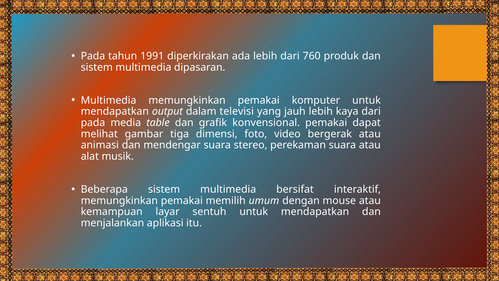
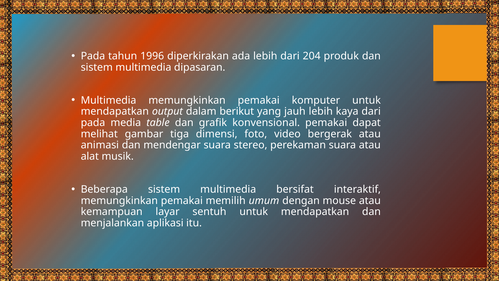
1991: 1991 -> 1996 (152, 56)
760: 760 -> 204 (312, 56)
televisi: televisi -> berikut (237, 111)
